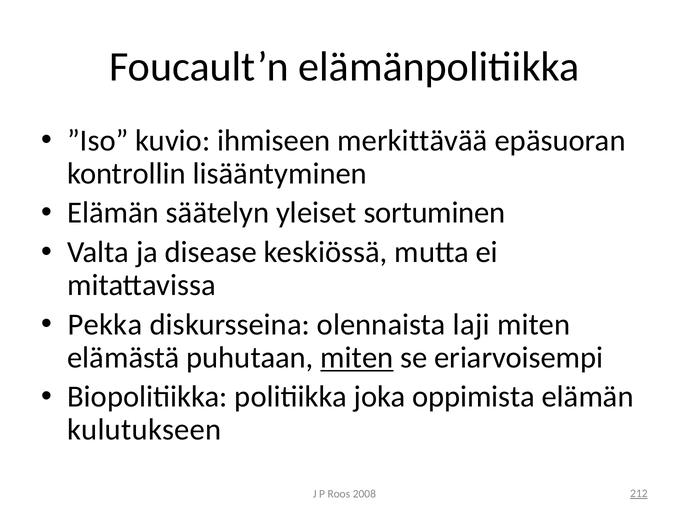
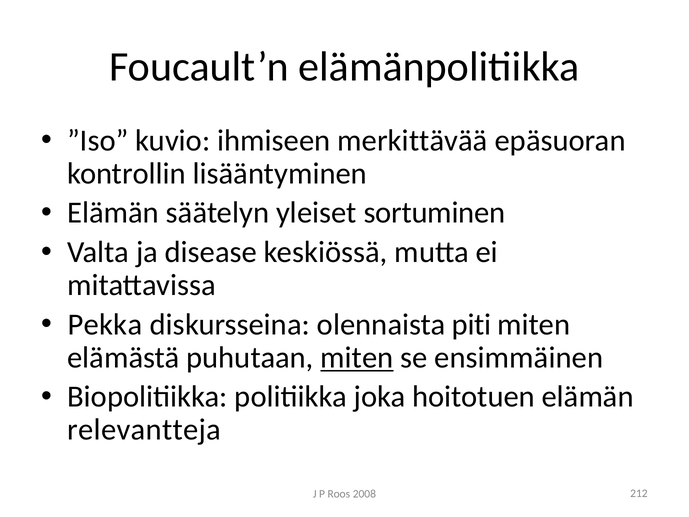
laji: laji -> piti (472, 324)
eriarvoisempi: eriarvoisempi -> ensimmäinen (519, 357)
oppimista: oppimista -> hoitotuen (473, 397)
kulutukseen: kulutukseen -> relevantteja (144, 430)
212 underline: present -> none (639, 493)
